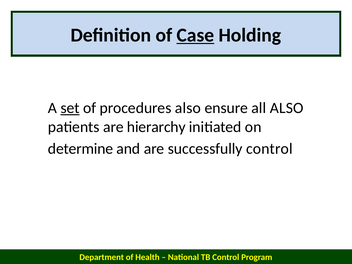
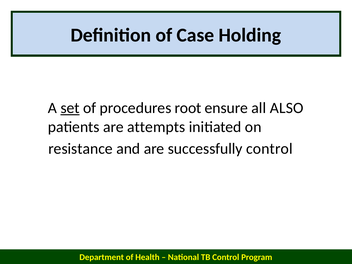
Case underline: present -> none (195, 35)
procedures also: also -> root (188, 108)
hierarchy: hierarchy -> attempts (156, 127)
determine: determine -> resistance (80, 149)
